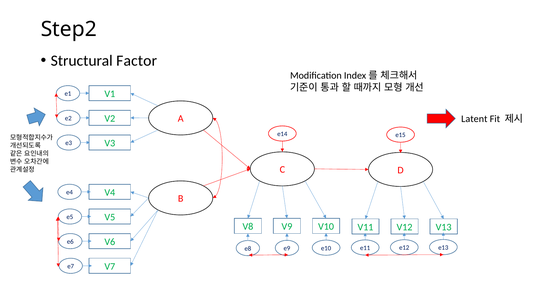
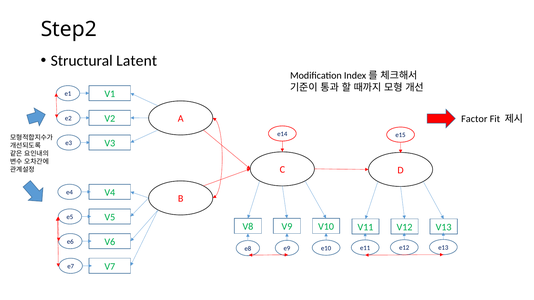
Factor: Factor -> Latent (137, 61)
Latent: Latent -> Factor (474, 119)
